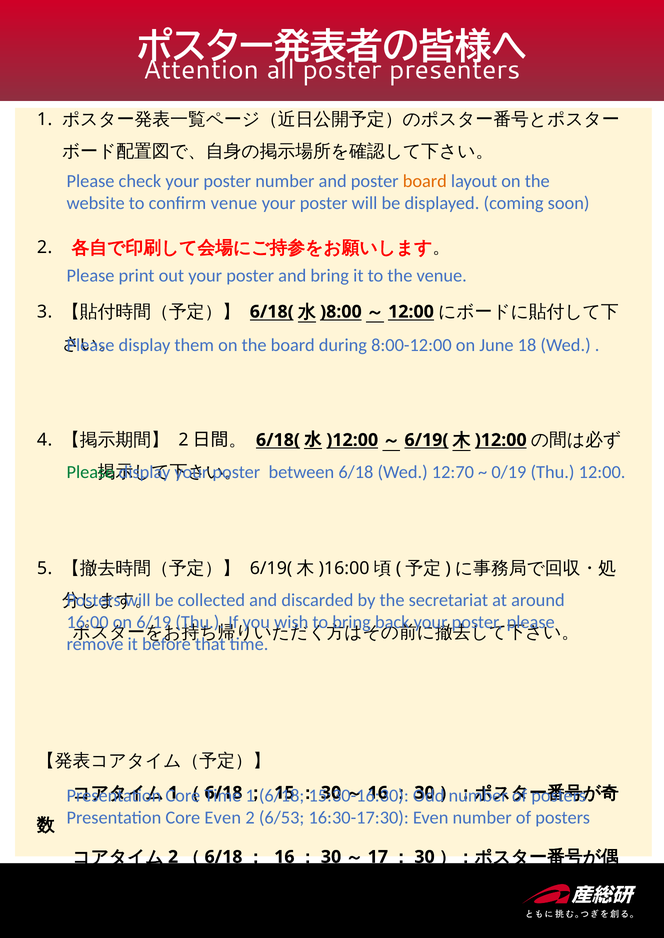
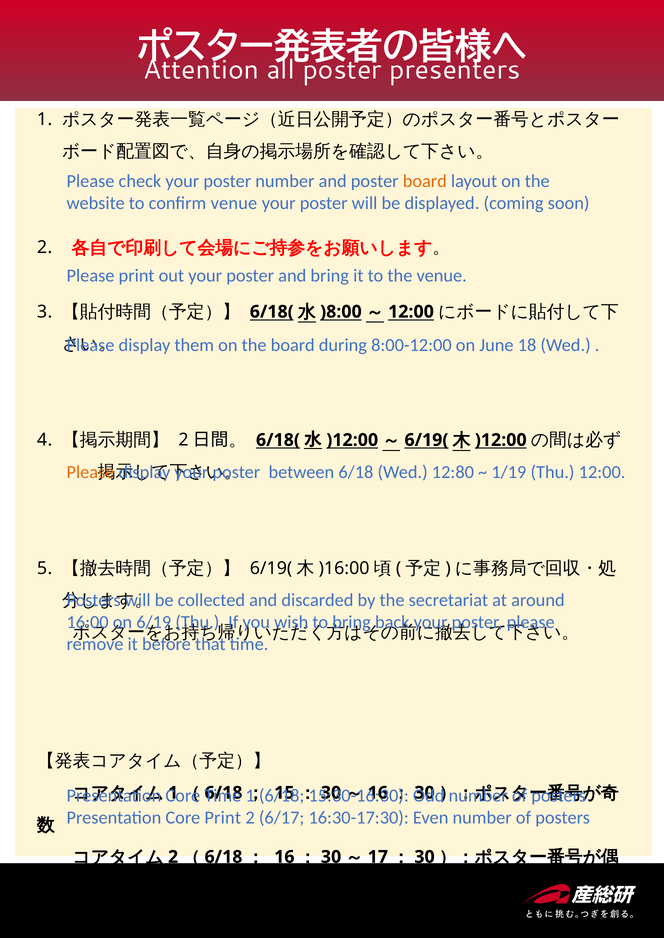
Please colour: green -> orange (91, 473)
12:70: 12:70 -> 12:80 (453, 473)
0/19: 0/19 -> 1/19 (509, 473)
Core Even: Even -> Print (223, 819)
6/53: 6/53 -> 6/17 (282, 819)
